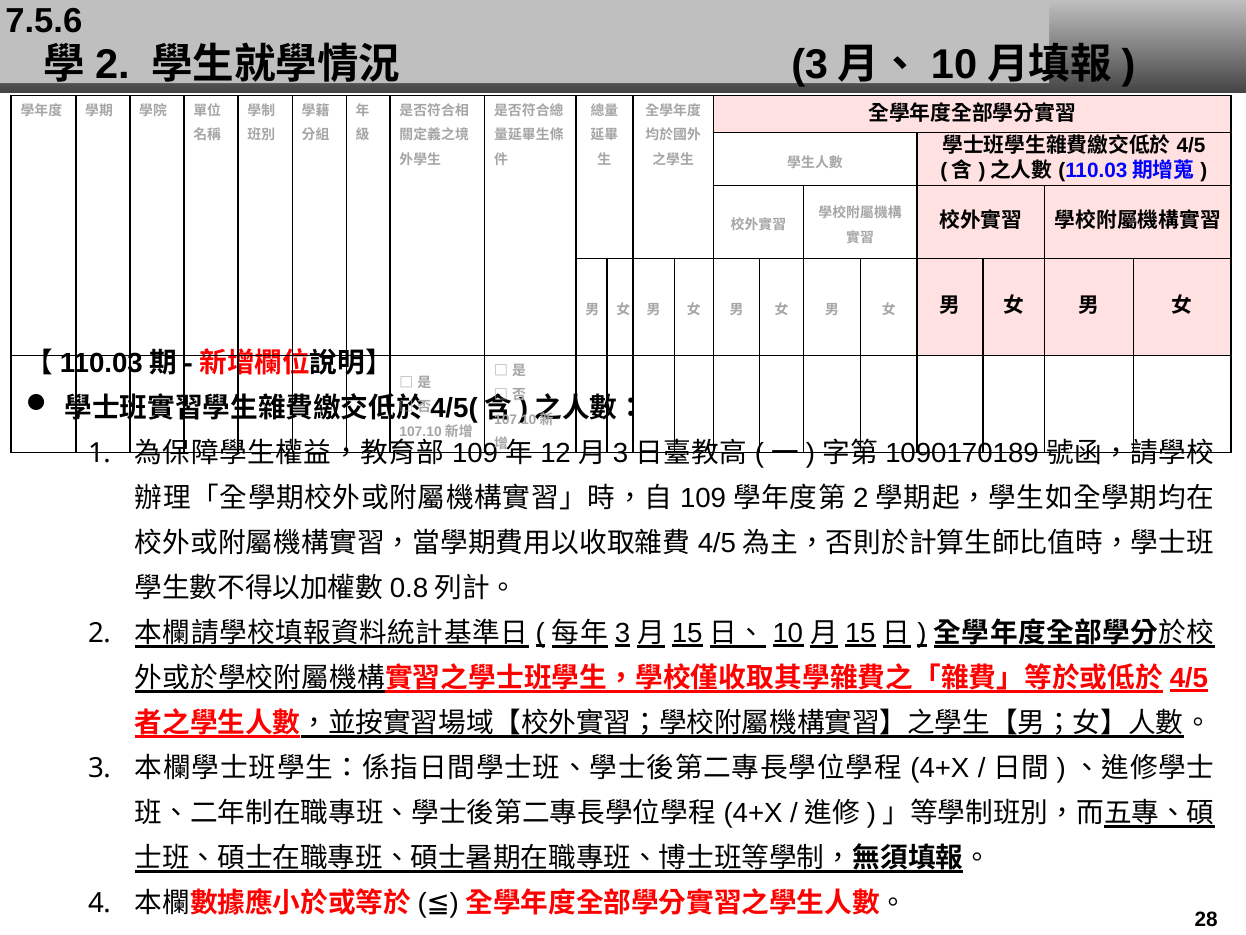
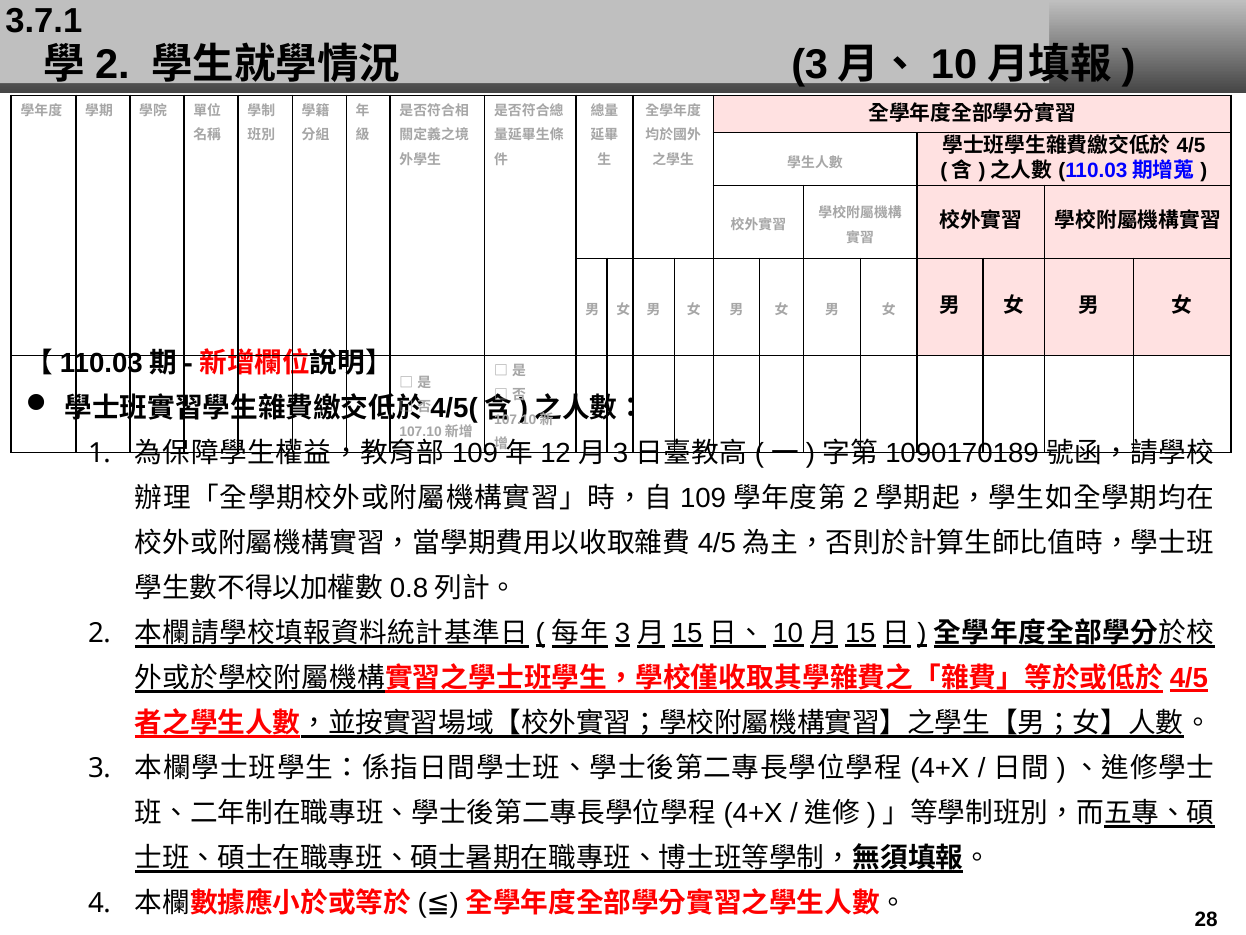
7.5.6: 7.5.6 -> 3.7.1 (44, 21)
